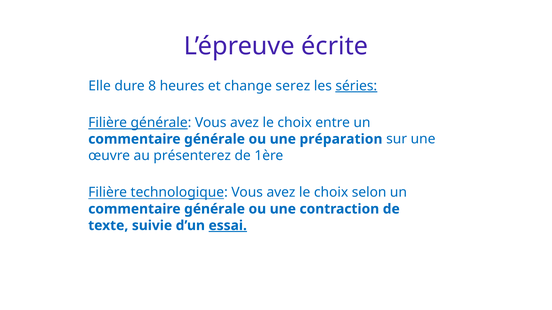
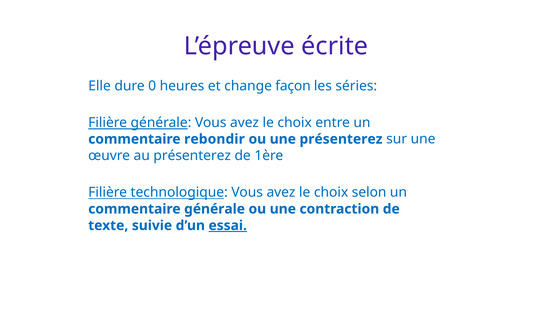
8: 8 -> 0 (152, 86)
serez: serez -> façon (293, 86)
séries underline: present -> none (356, 86)
générale: générale -> rebondir (214, 139)
une préparation: préparation -> présenterez (341, 139)
